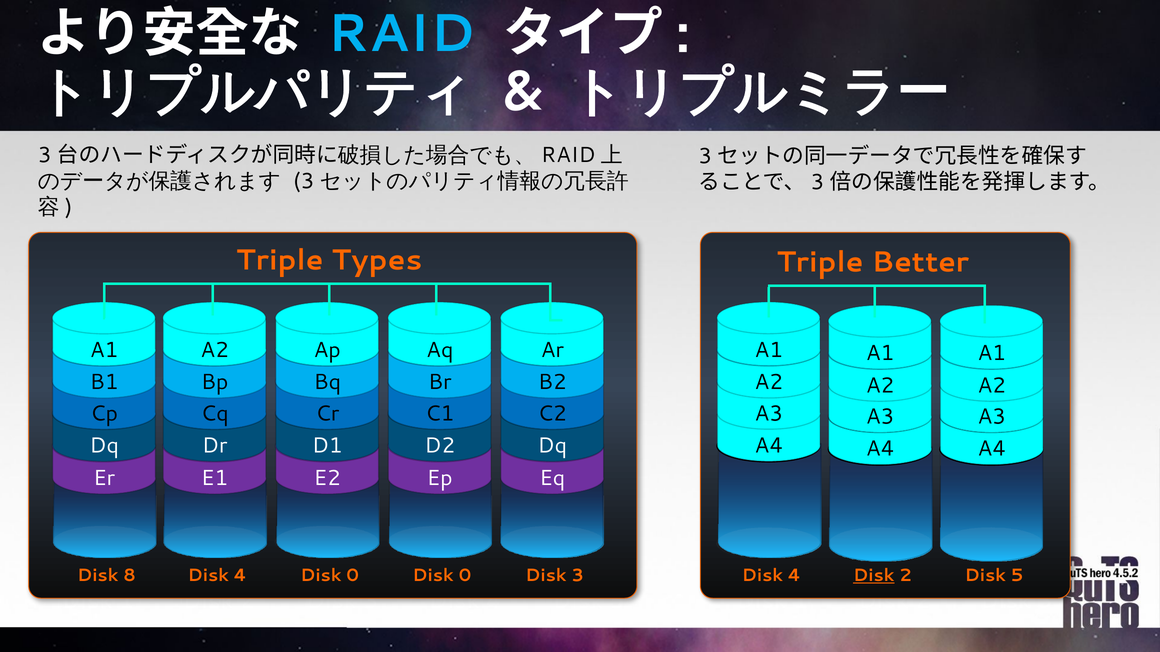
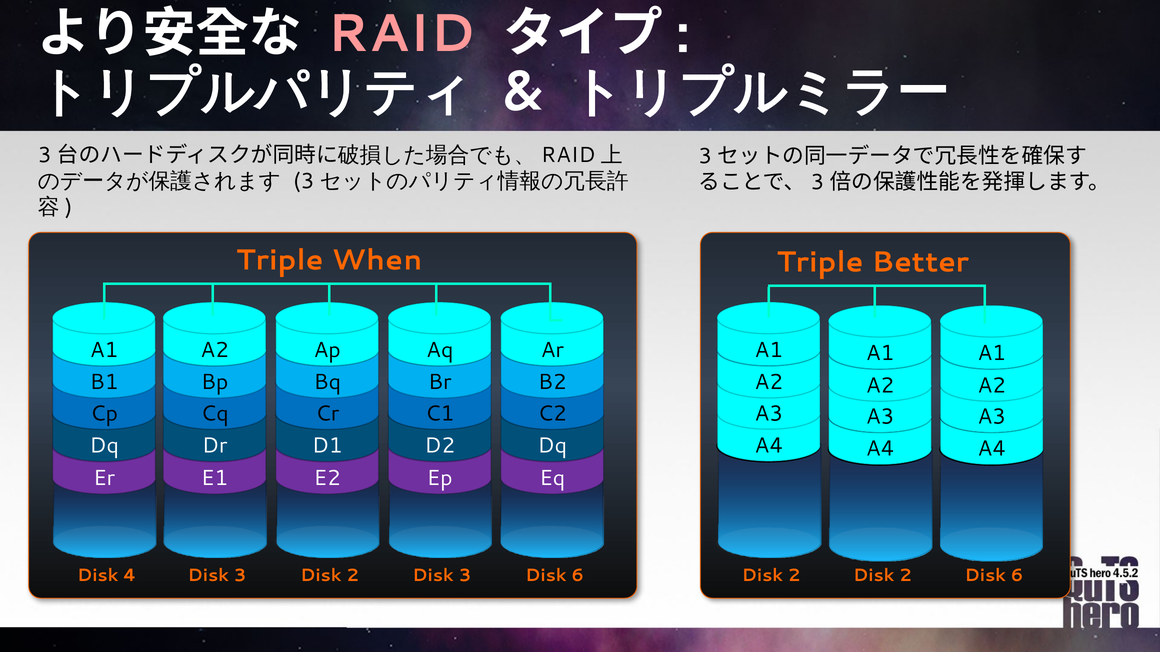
RAID colour: light blue -> pink (401, 34)
Types: Types -> When (377, 260)
8: 8 -> 4 (130, 576)
4: 4 -> 3 (240, 576)
0: 0 -> 2 (353, 576)
0: 0 -> 3 (465, 576)
3: 3 -> 6 (578, 576)
4: 4 -> 2 (794, 576)
Disk underline: present -> none (874, 576)
5: 5 -> 6 (1017, 576)
